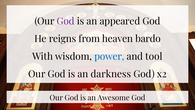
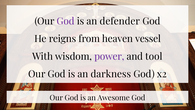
appeared: appeared -> defender (120, 21)
bardo: bardo -> vessel (148, 39)
power colour: blue -> purple (109, 56)
